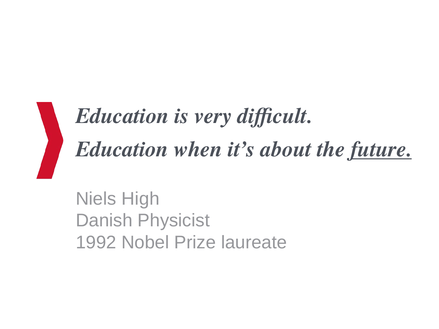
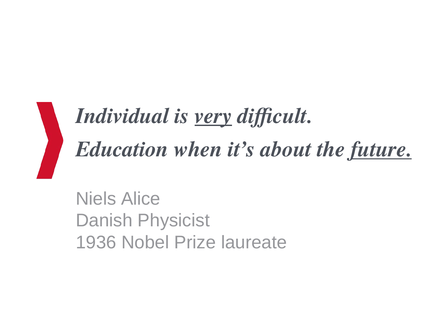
Education: Education -> Individual (122, 116)
very underline: none -> present (213, 116)
High: High -> Alice (141, 199)
1992: 1992 -> 1936 (96, 243)
